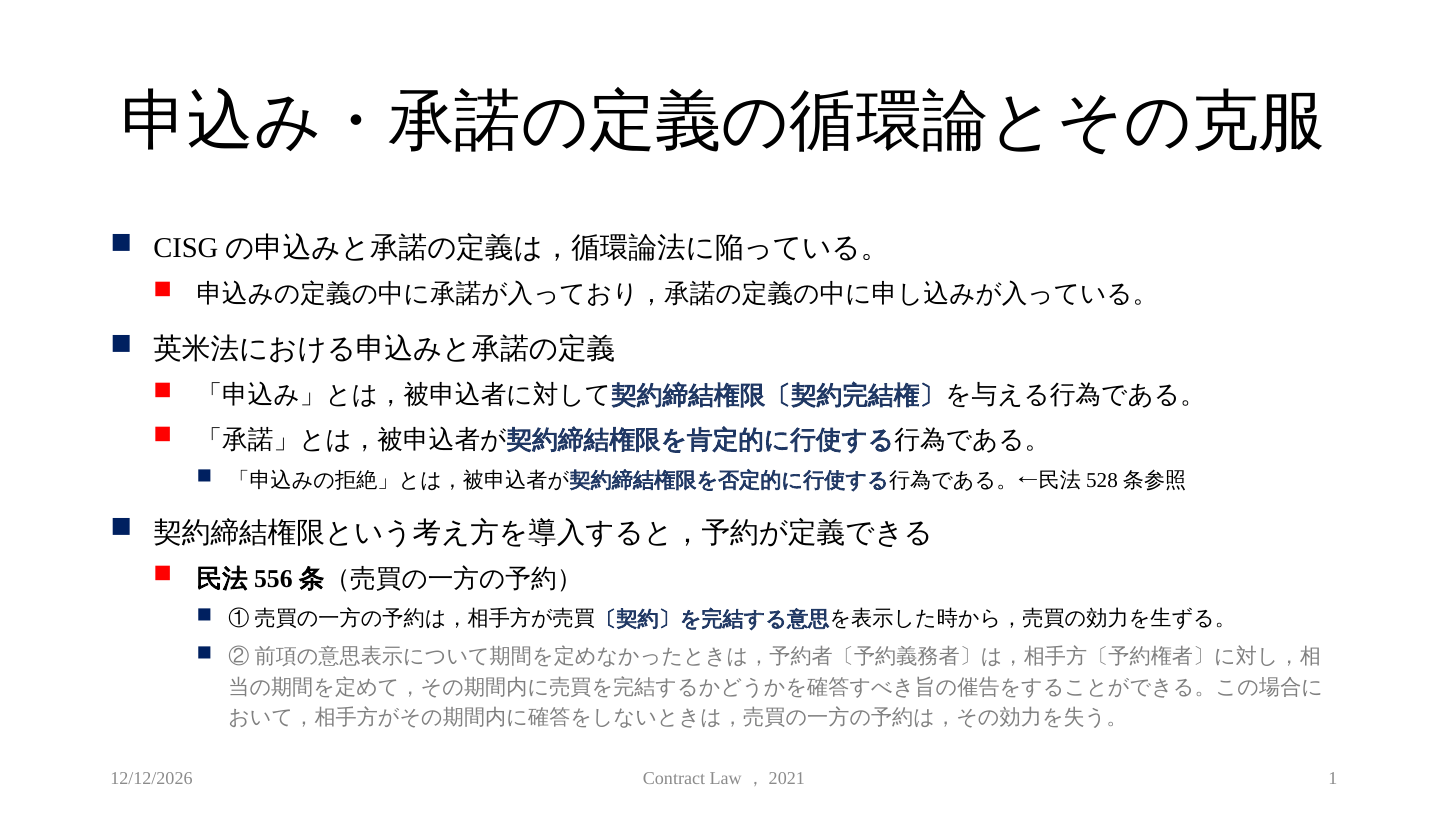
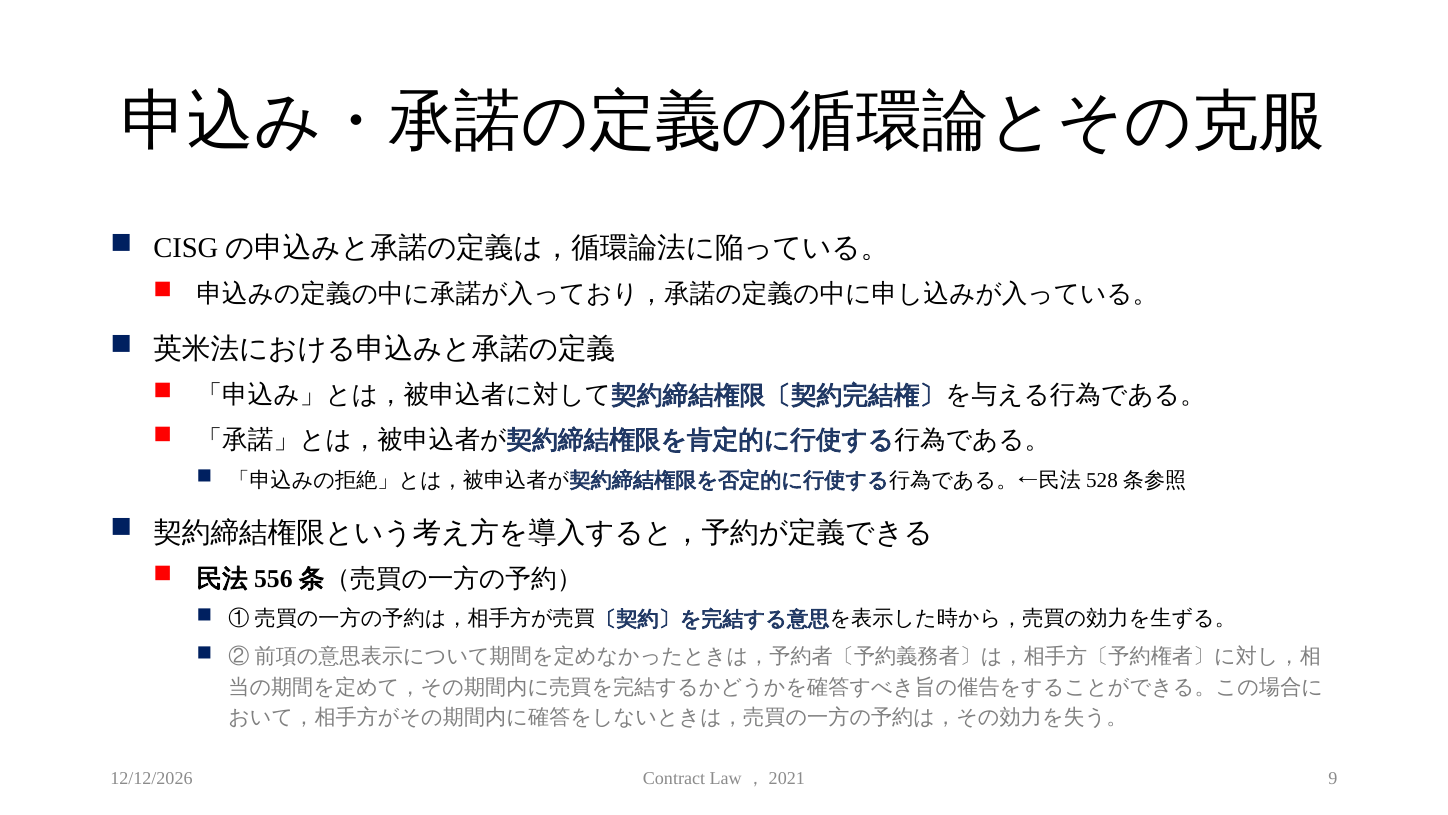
1: 1 -> 9 (1333, 778)
